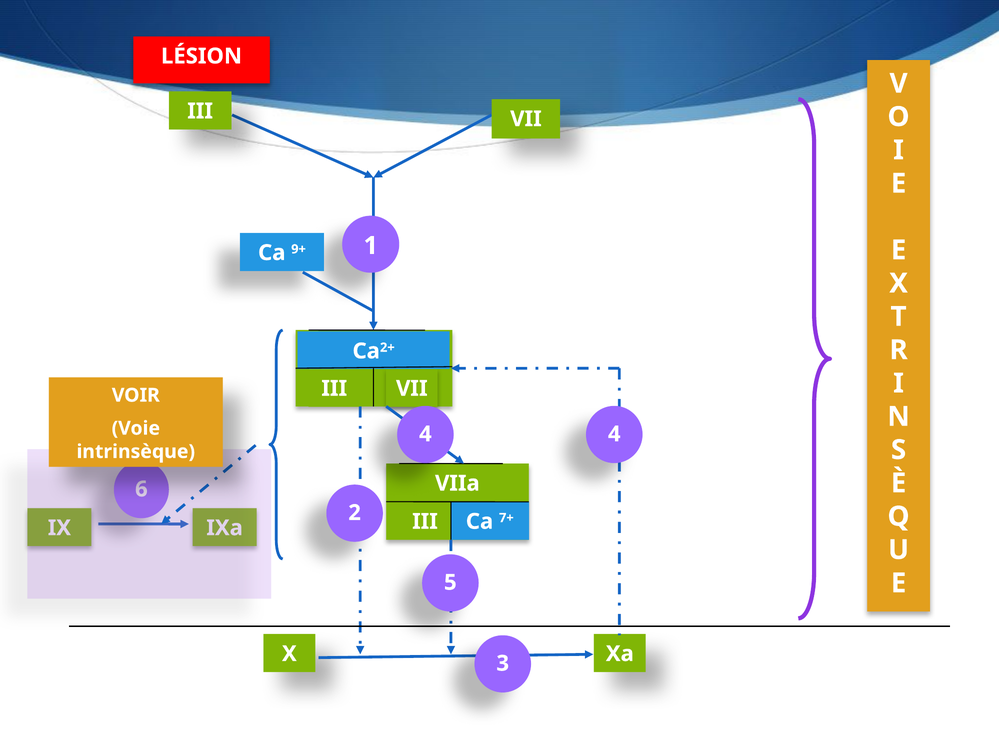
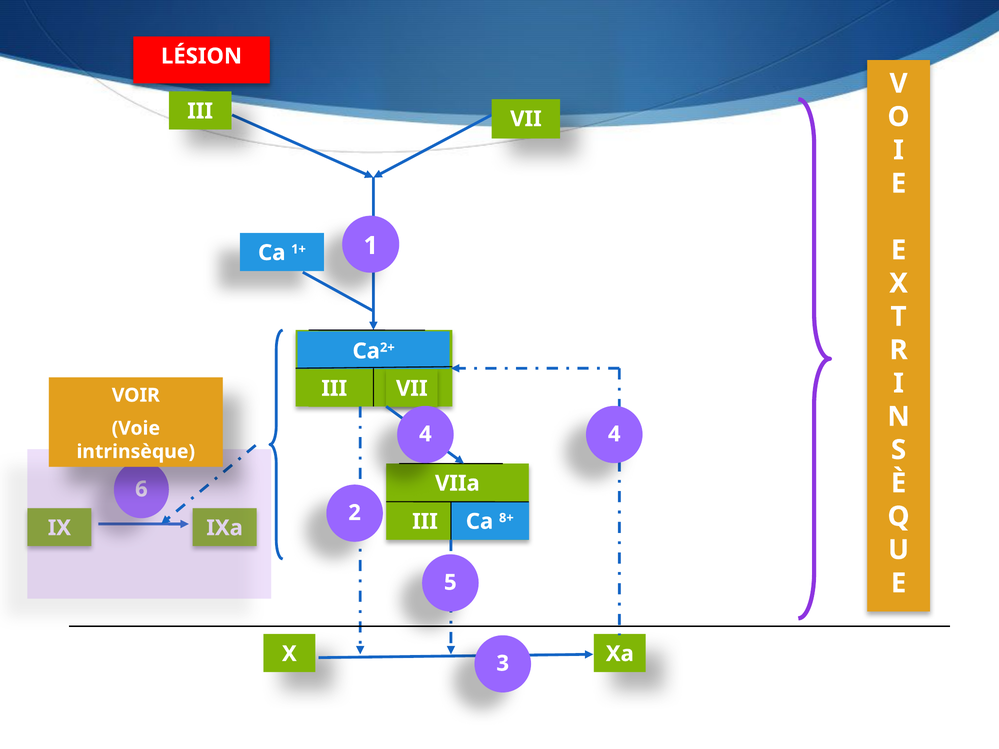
9+: 9+ -> 1+ (299, 249)
7+: 7+ -> 8+ (506, 518)
